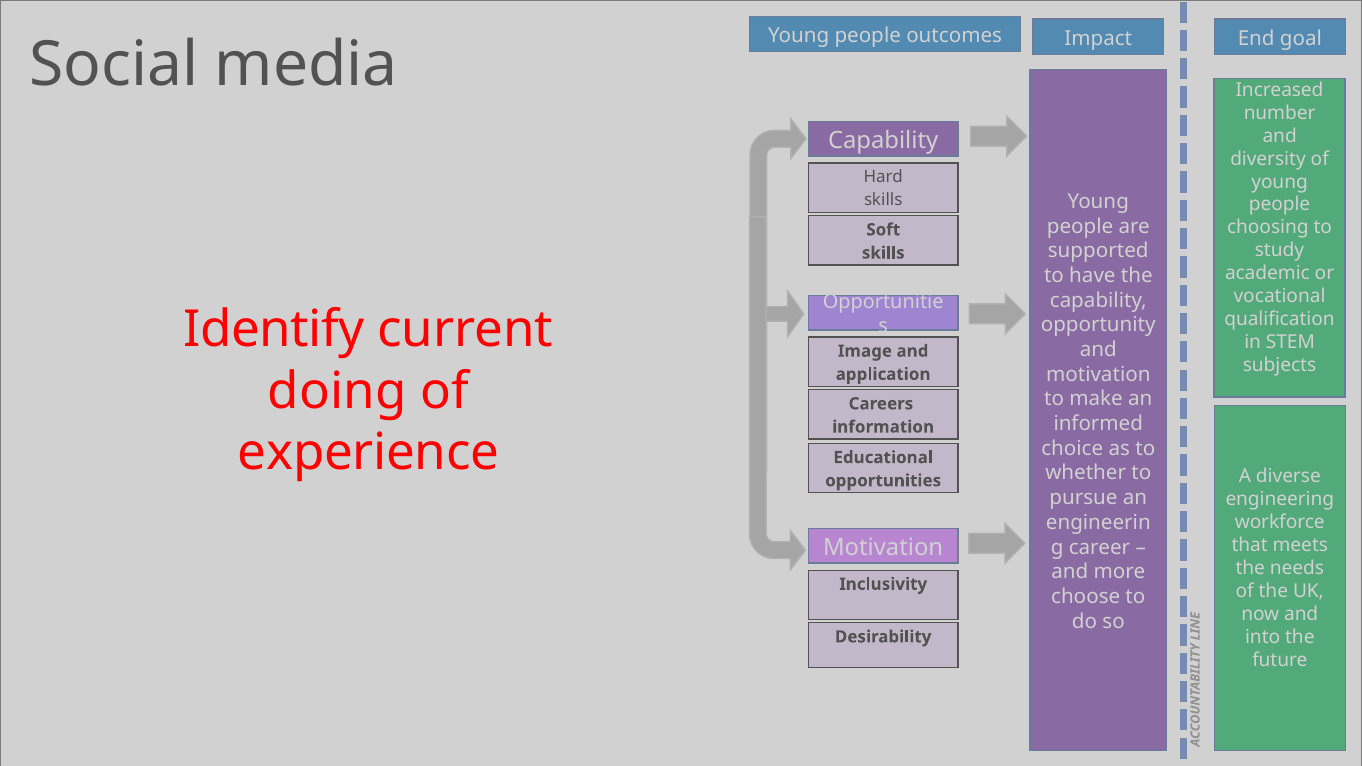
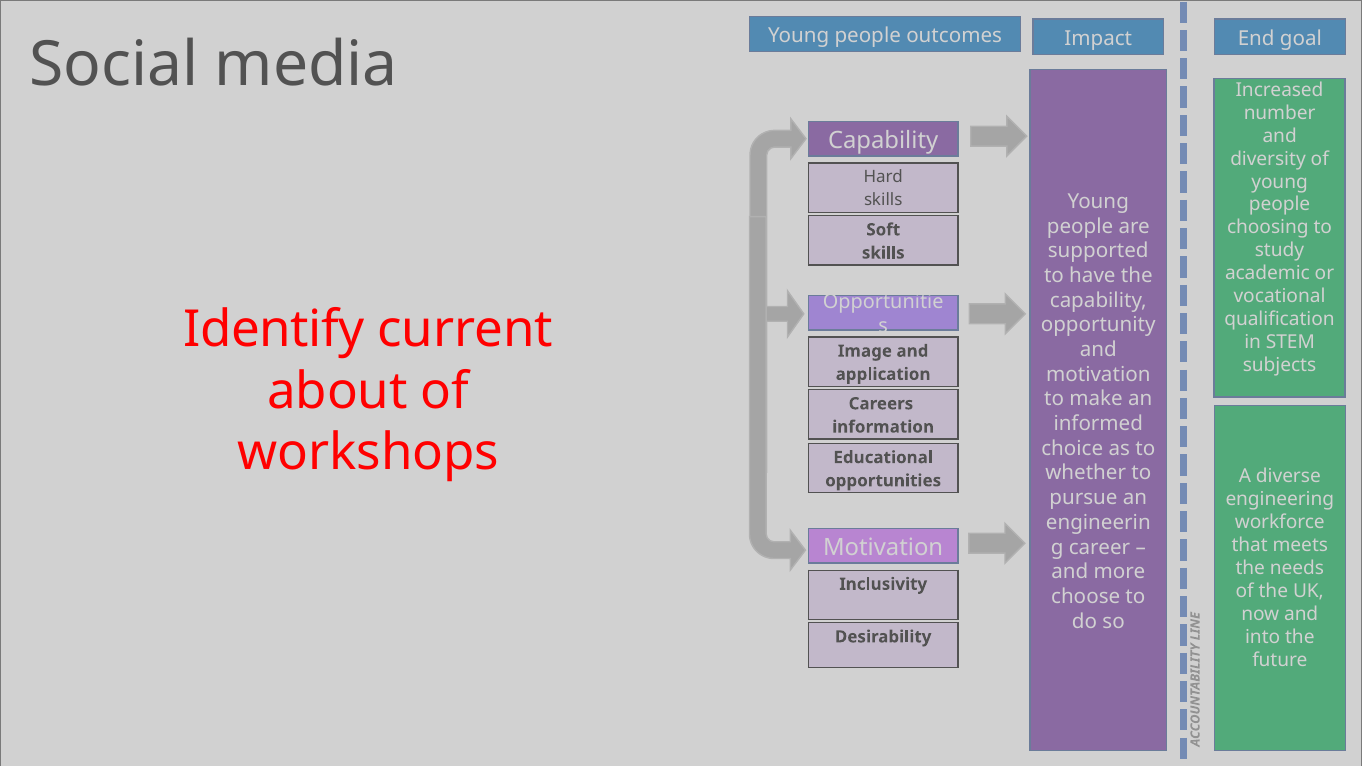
doing: doing -> about (338, 391)
experience: experience -> workshops (368, 453)
